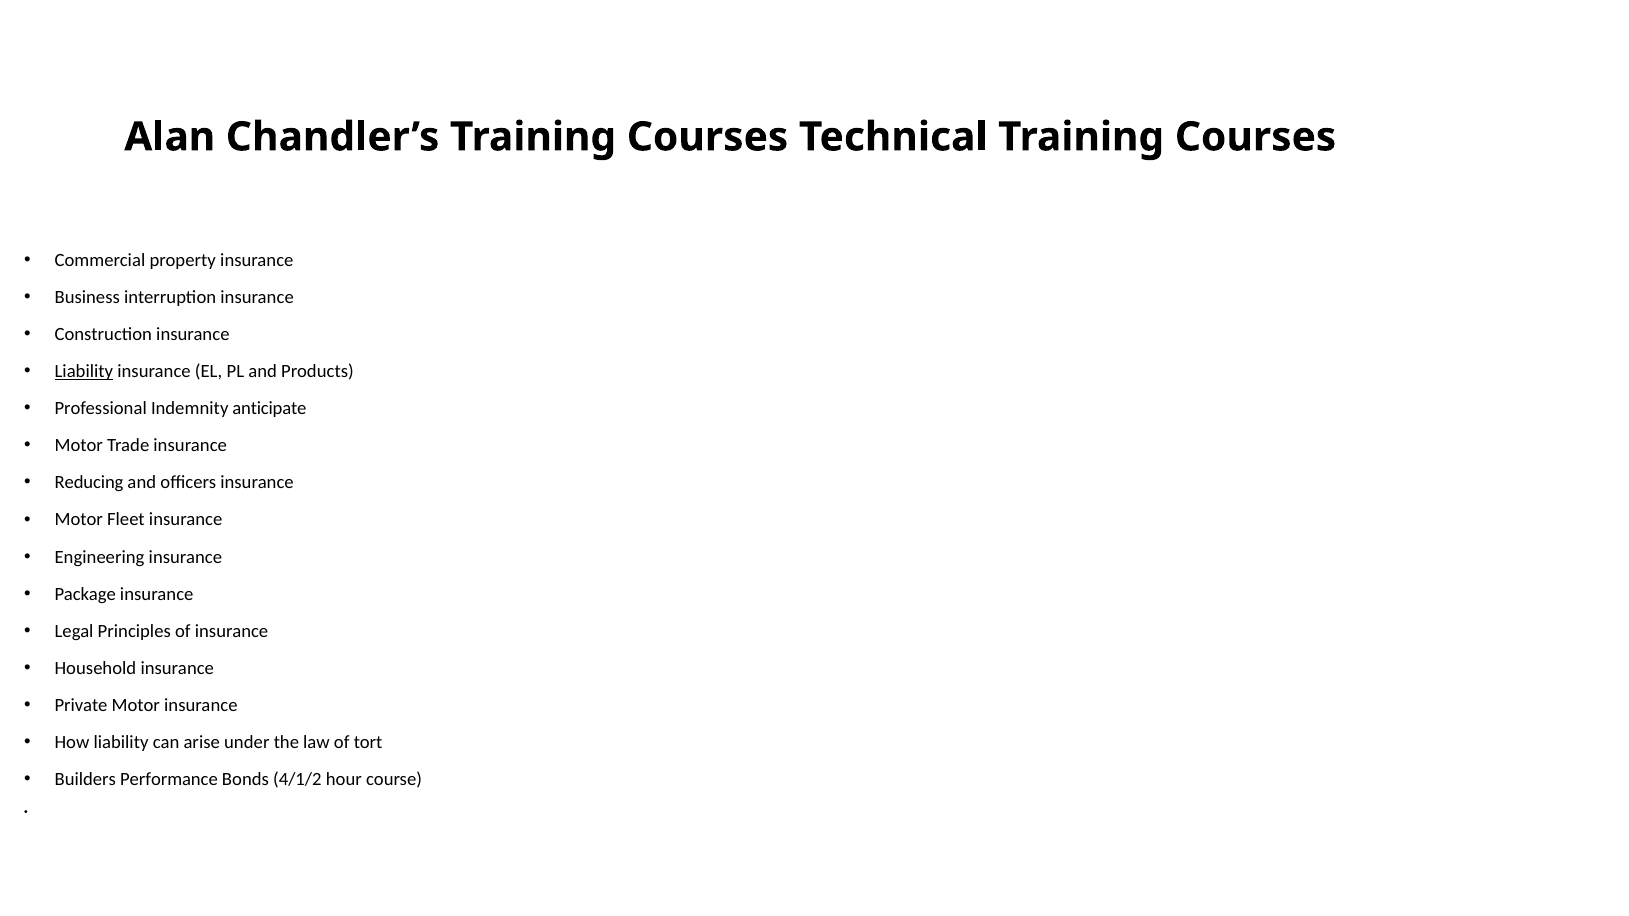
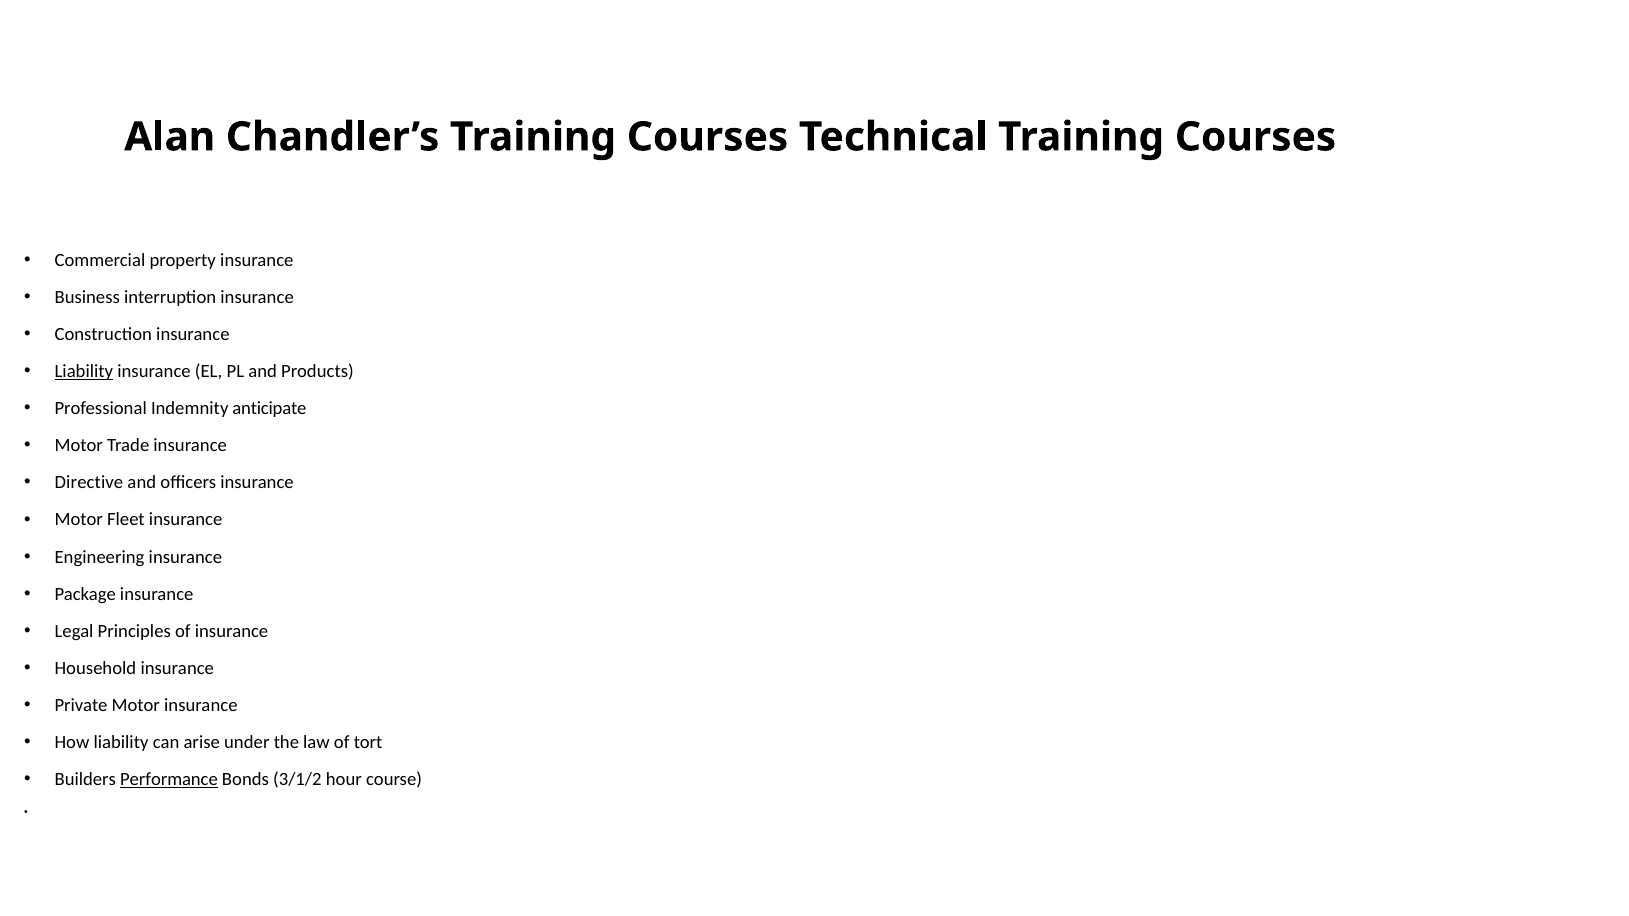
Reducing: Reducing -> Directive (89, 483)
Performance underline: none -> present (169, 780)
4/1/2: 4/1/2 -> 3/1/2 (297, 780)
